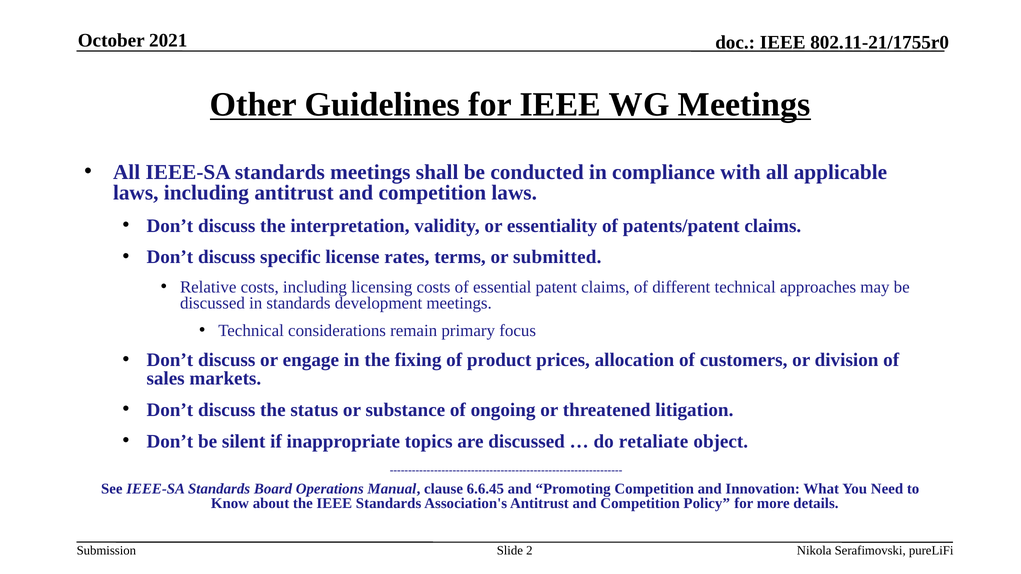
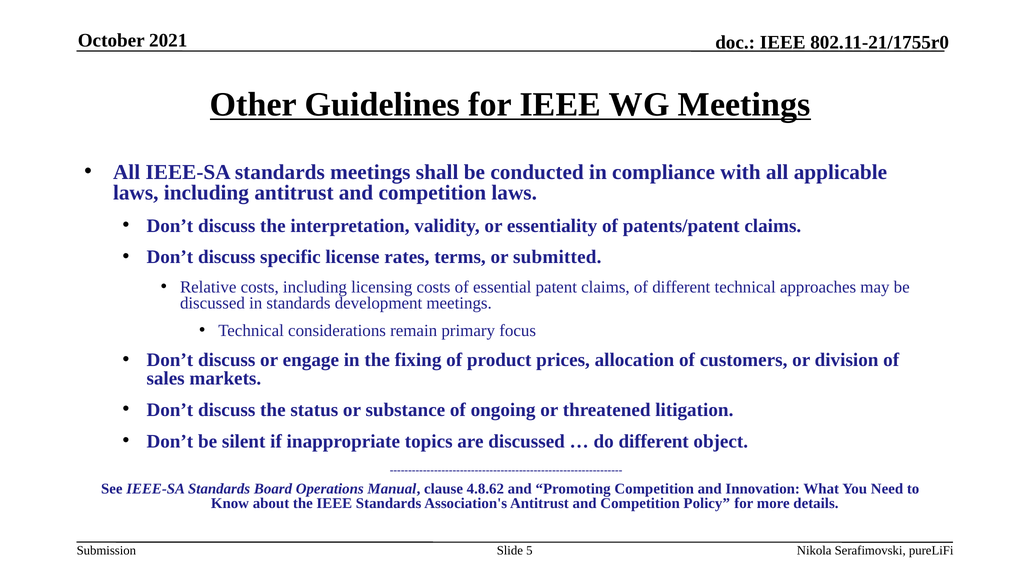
do retaliate: retaliate -> different (654, 441)
6.6.45: 6.6.45 -> 4.8.62 (485, 489)
2: 2 -> 5 (529, 551)
